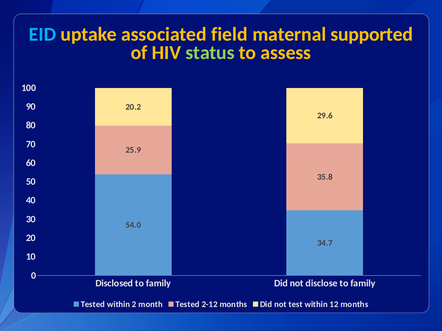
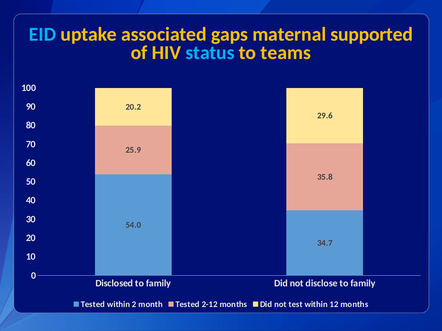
field: field -> gaps (230, 34)
status colour: light green -> light blue (210, 53)
assess: assess -> teams (286, 53)
